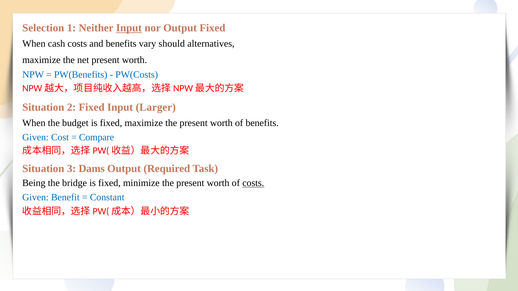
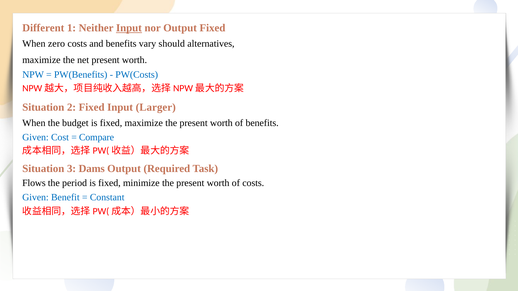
Selection: Selection -> Different (43, 28)
cash: cash -> zero (56, 44)
Being: Being -> Flows (34, 183)
bridge: bridge -> period (75, 183)
costs underline: present -> none (253, 183)
